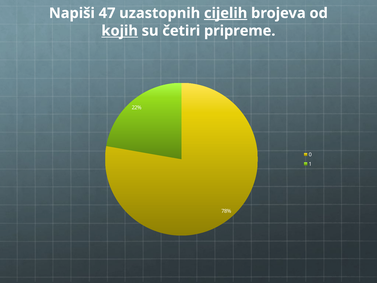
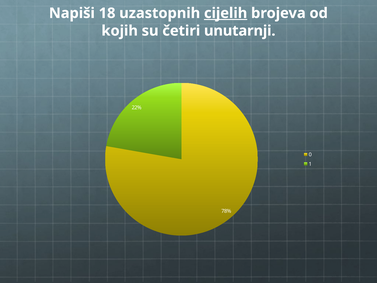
47: 47 -> 18 (107, 13)
kojih underline: present -> none (120, 31)
pripreme: pripreme -> unutarnji (240, 31)
